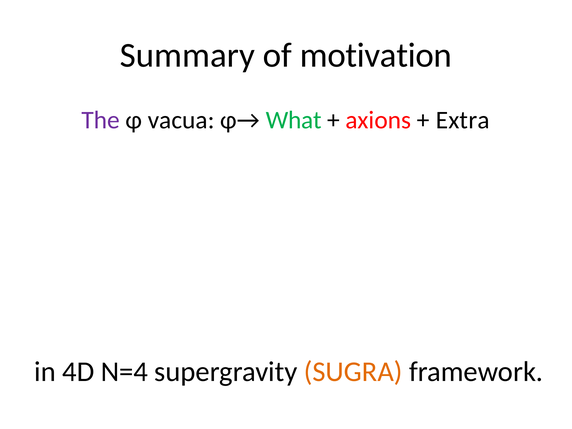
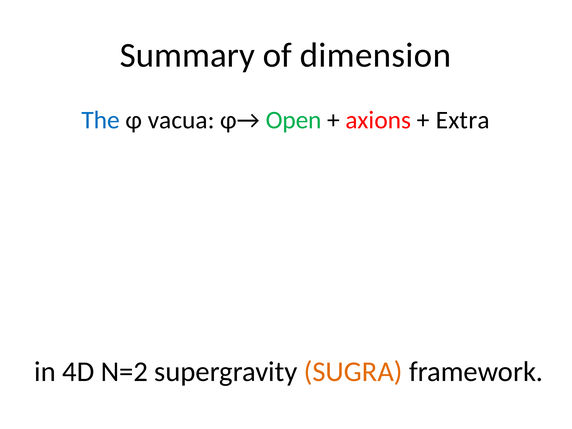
motivation: motivation -> dimension (375, 55)
The colour: purple -> blue (101, 120)
What: What -> Open (294, 120)
N=4: N=4 -> N=2 (124, 372)
